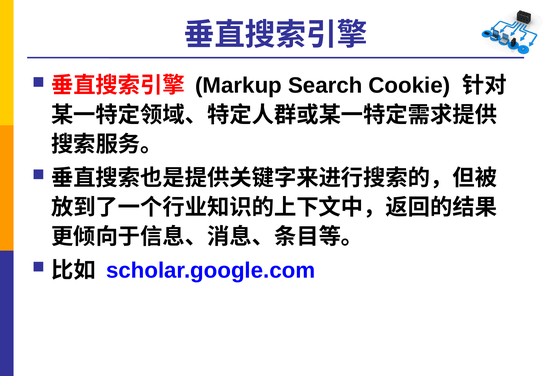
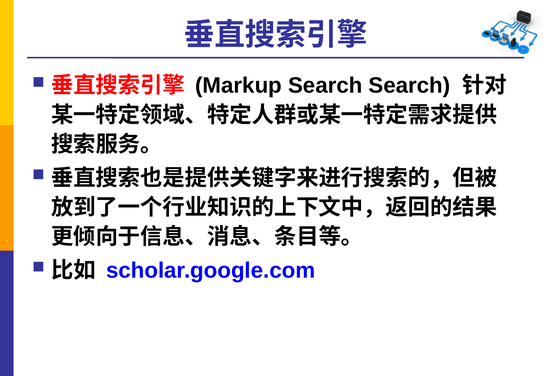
Search Cookie: Cookie -> Search (409, 86)
